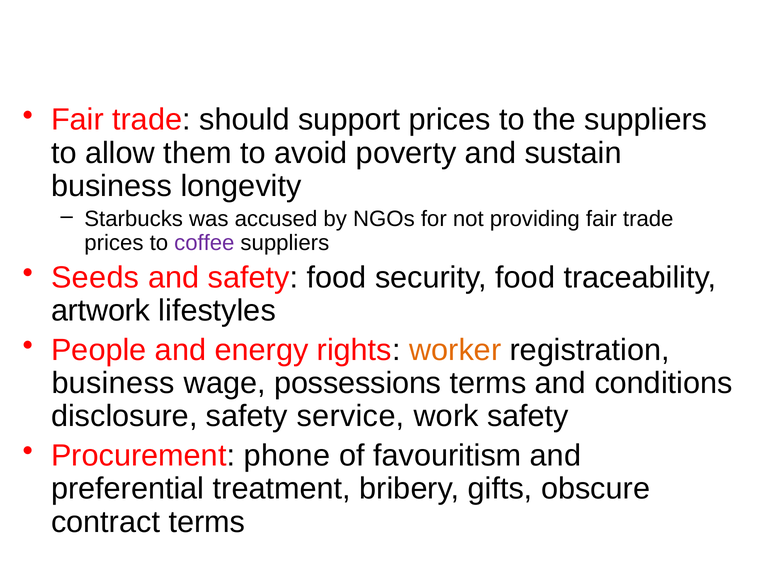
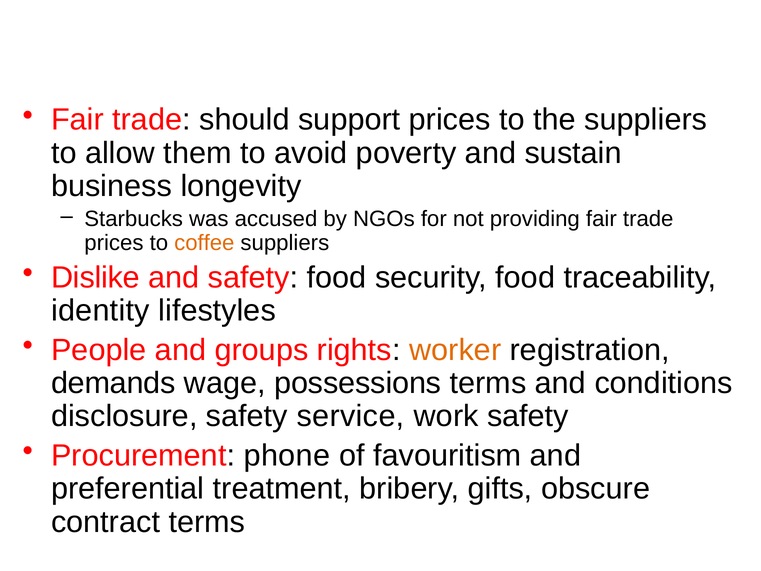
coffee colour: purple -> orange (204, 243)
Seeds: Seeds -> Dislike (95, 278)
artwork: artwork -> identity (100, 311)
energy: energy -> groups (262, 350)
business: business -> demands (113, 383)
